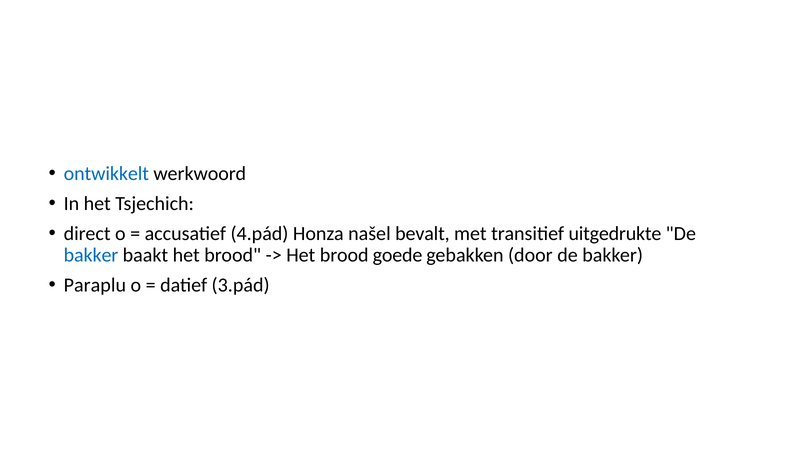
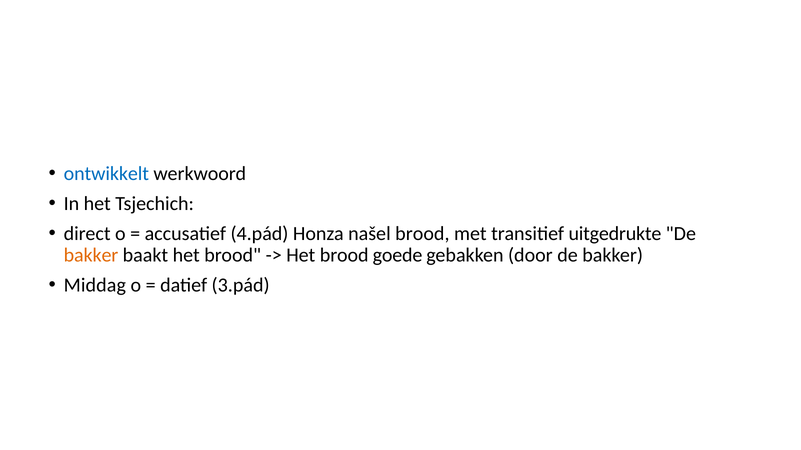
našel bevalt: bevalt -> brood (422, 234)
bakker colour: blue -> orange (91, 255)
Paraplu: Paraplu -> Middag (95, 285)
